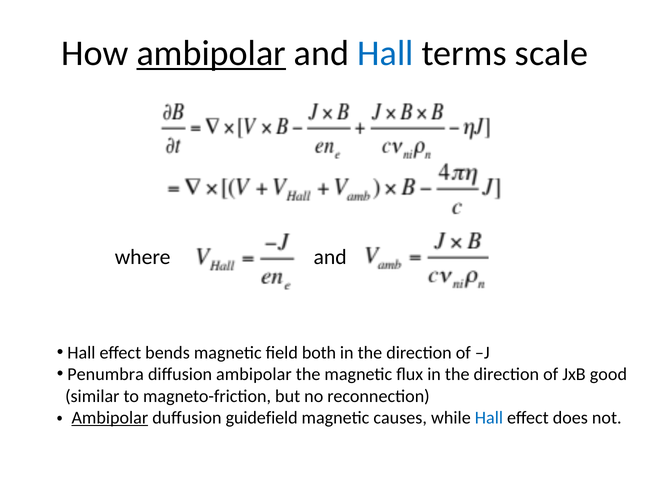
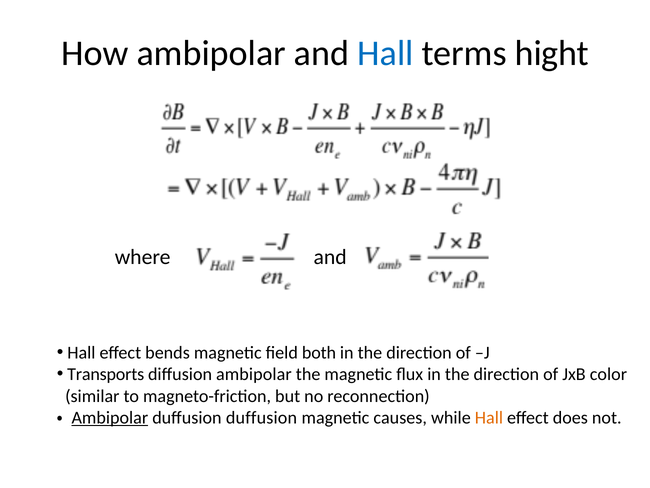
ambipolar underline: present -> none (211, 53)
scale: scale -> hight (552, 53)
Penumbra: Penumbra -> Transports (106, 374)
good: good -> color (608, 374)
duffusion guidefield: guidefield -> duffusion (261, 417)
Hall colour: blue -> orange (489, 417)
